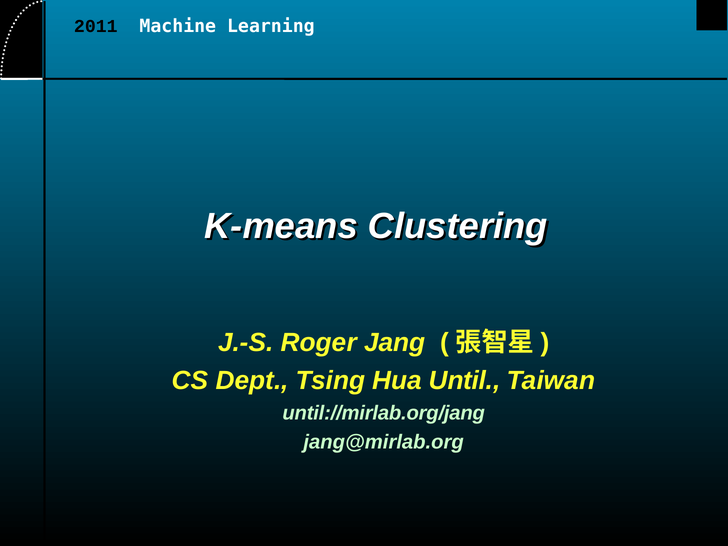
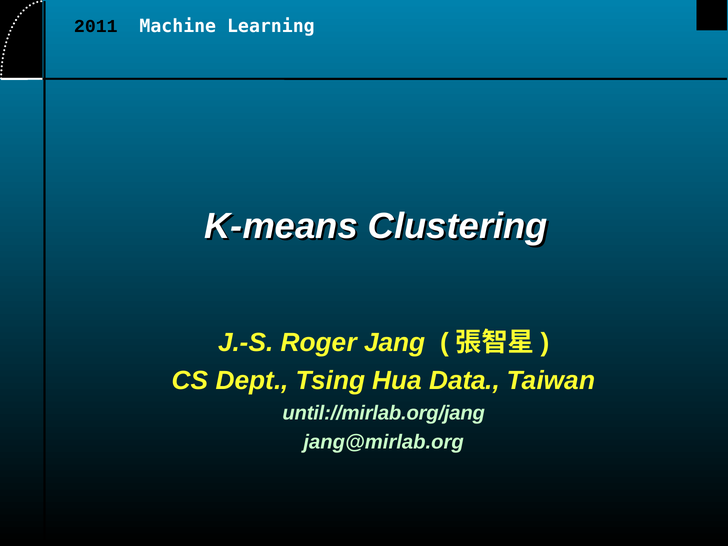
Until: Until -> Data (465, 380)
